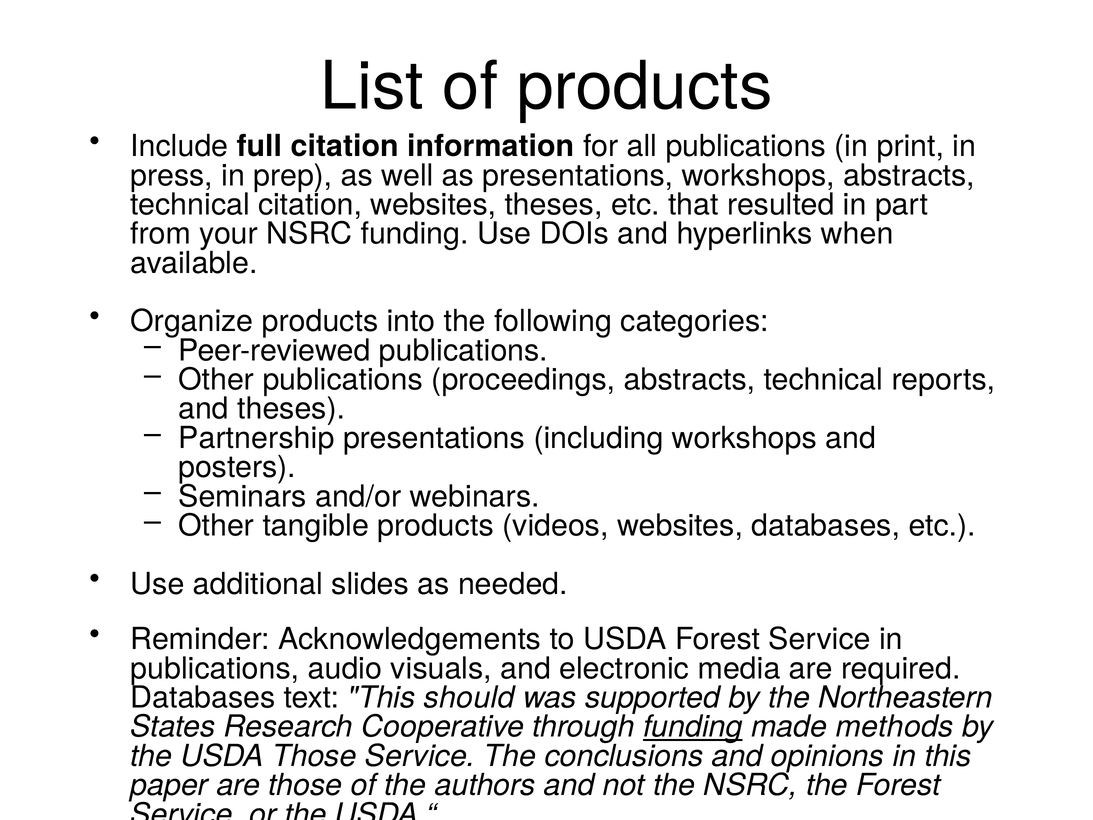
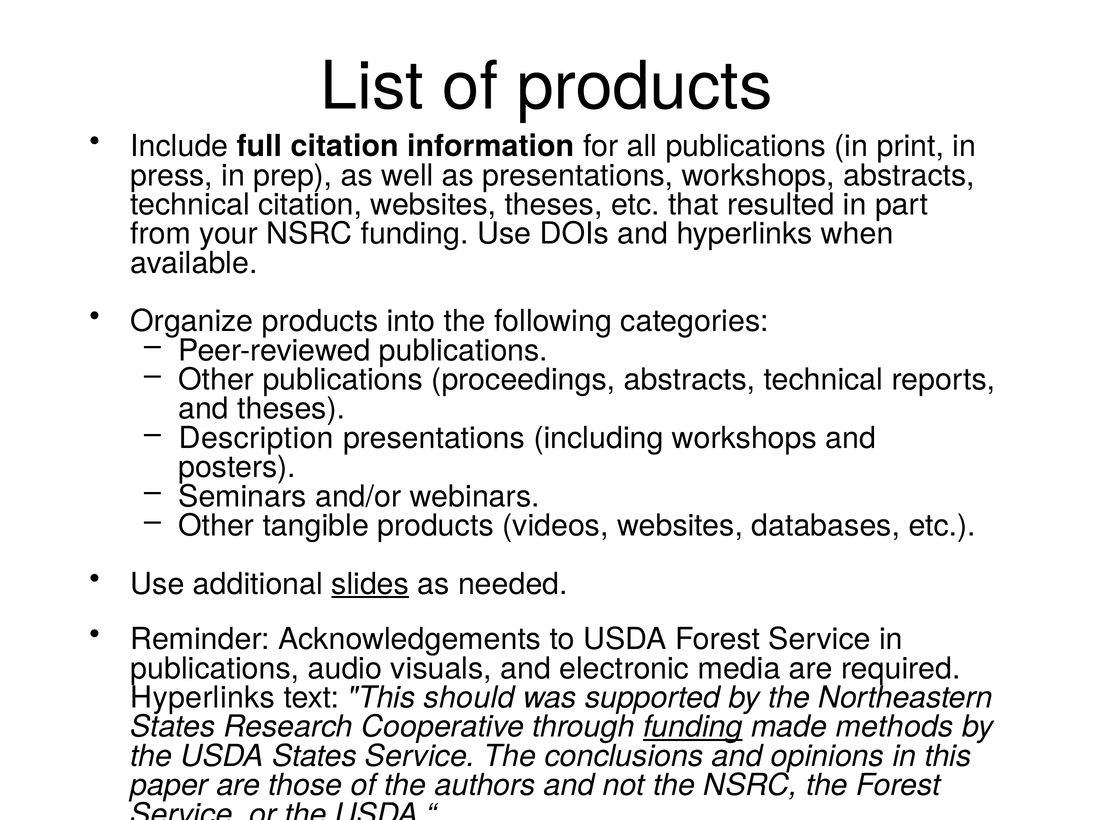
Partnership: Partnership -> Description (256, 438)
slides underline: none -> present (370, 584)
Databases: Databases -> Hyperlinks (203, 698)
USDA Those: Those -> States (314, 756)
